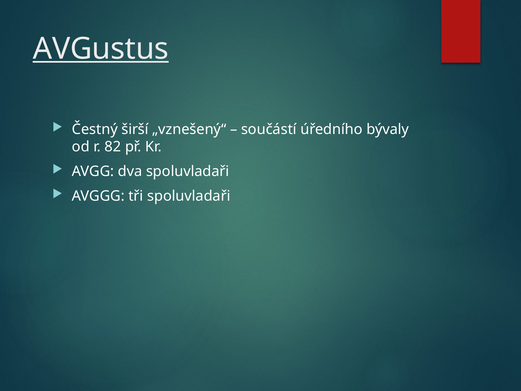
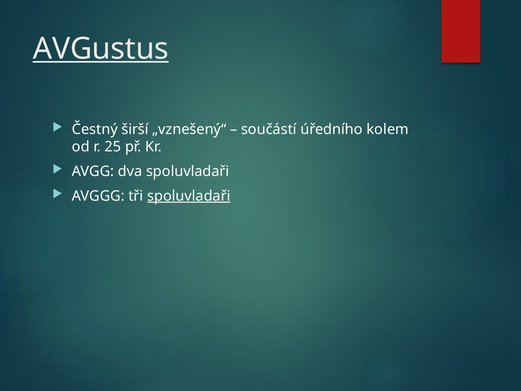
bývaly: bývaly -> kolem (388, 129)
82: 82 -> 25 (113, 147)
spoluvladaři underline: none -> present (189, 196)
